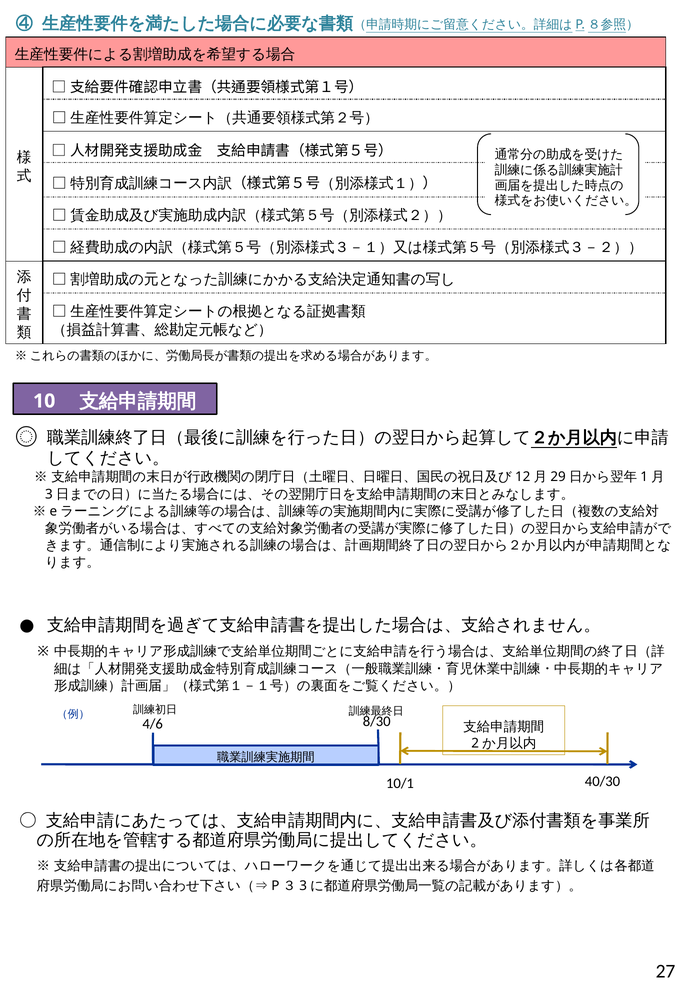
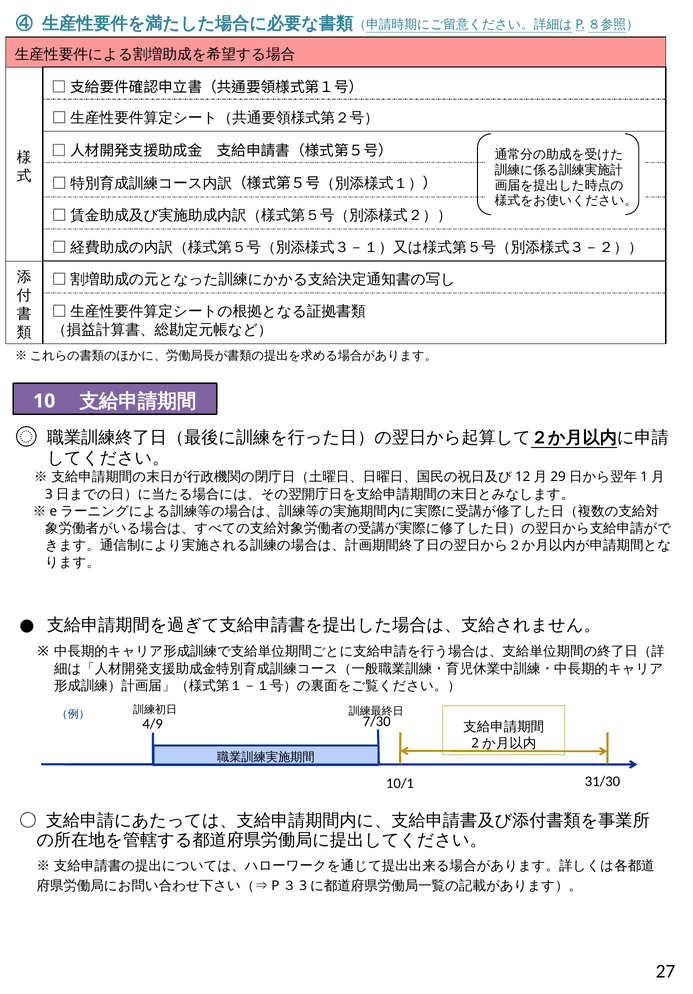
8/30: 8/30 -> 7/30 (377, 722)
4/6: 4/6 -> 4/9 (153, 724)
40/30: 40/30 -> 31/30 (602, 782)
